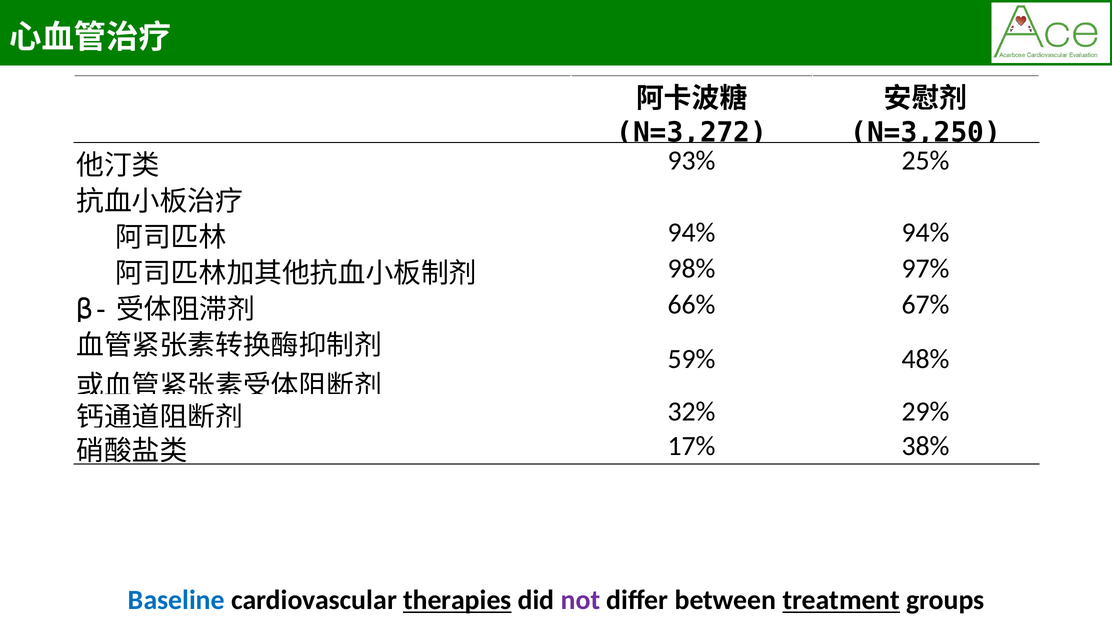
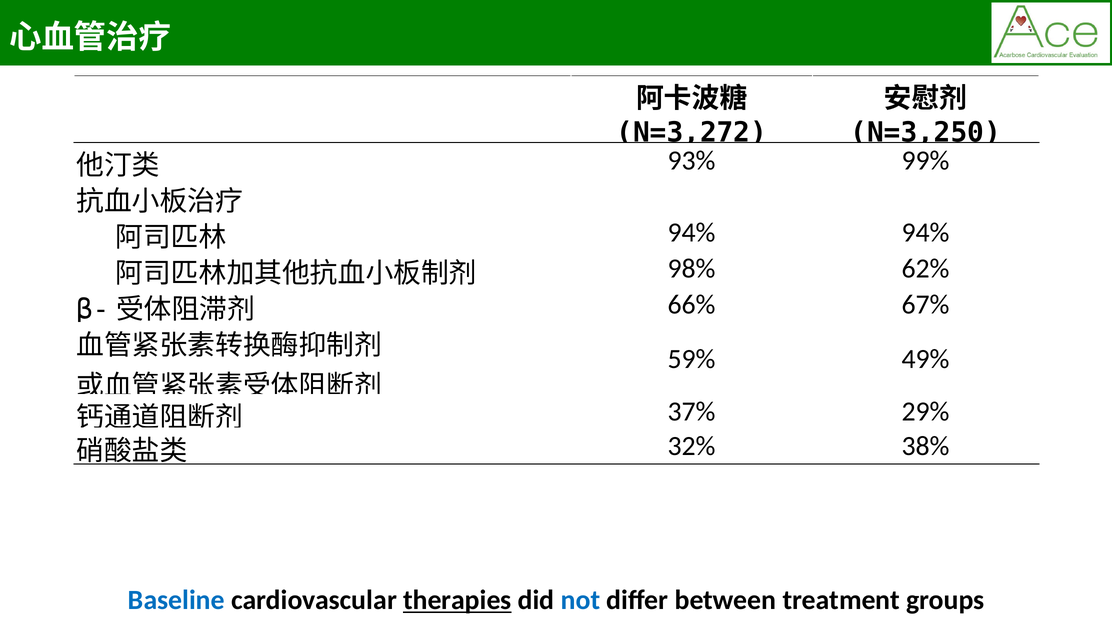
25%: 25% -> 99% (926, 161)
97%: 97% -> 62% (926, 269)
48%: 48% -> 49% (926, 359)
32%: 32% -> 37% (692, 412)
17%: 17% -> 32% (692, 447)
not colour: purple -> blue (580, 601)
treatment underline: present -> none (841, 601)
